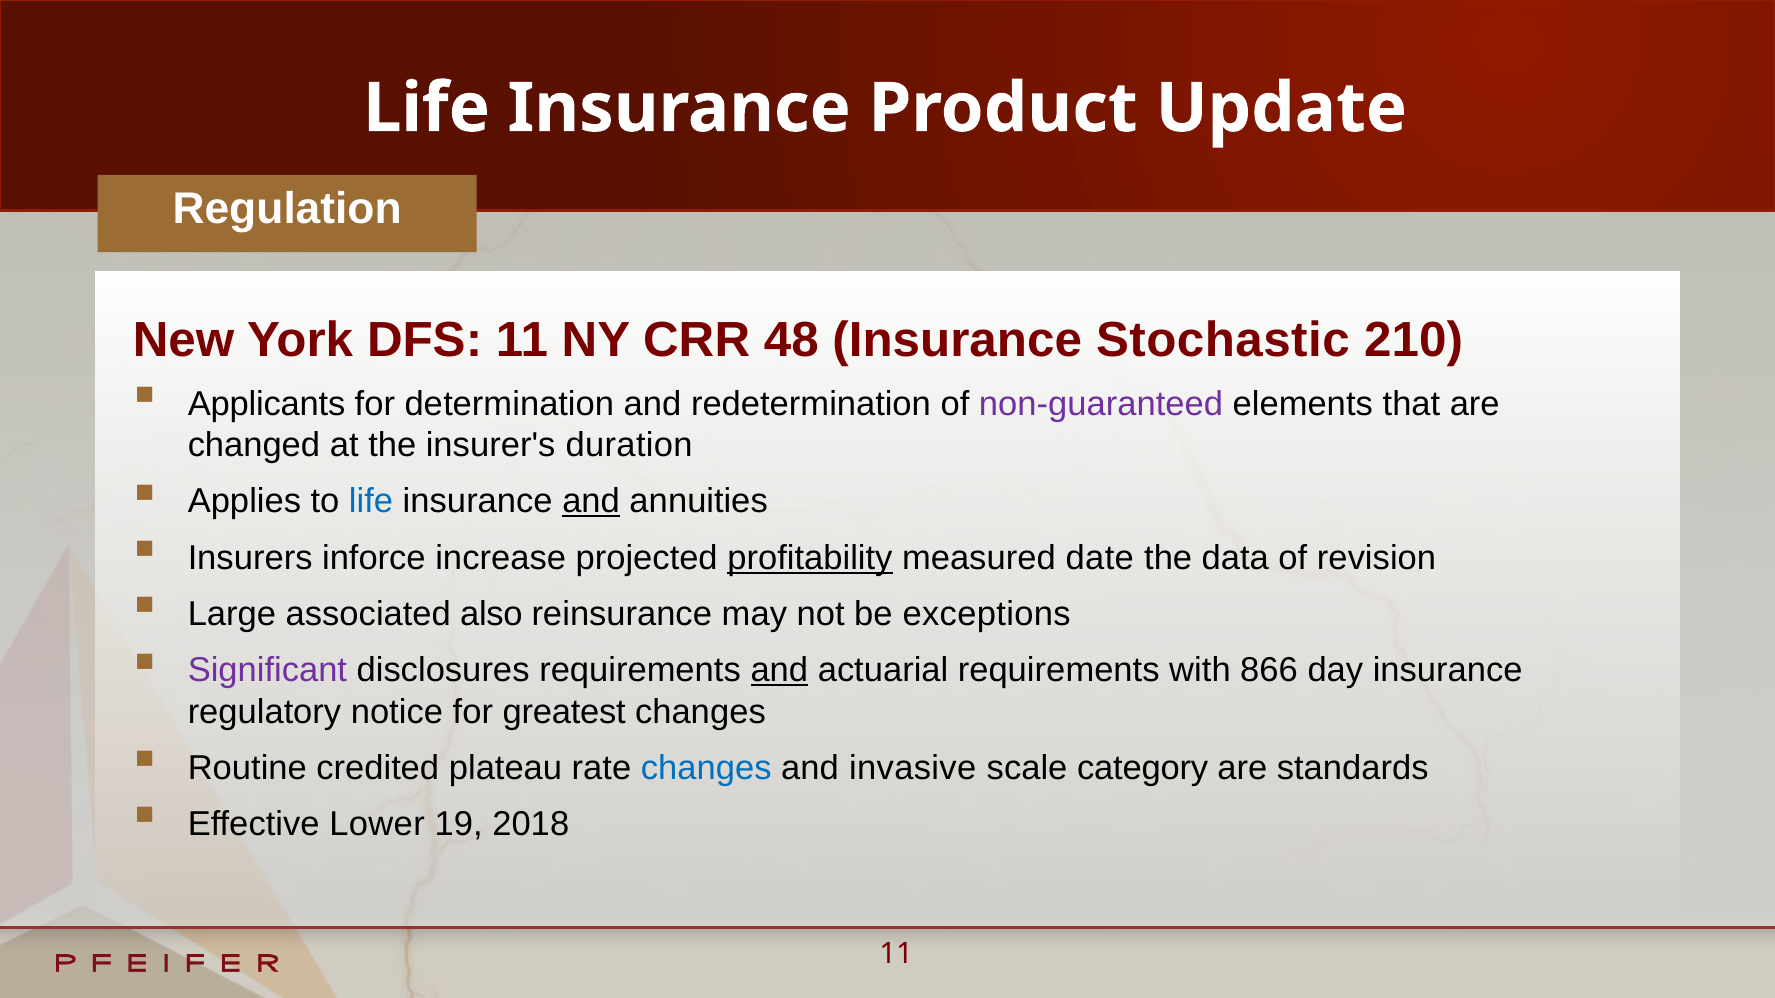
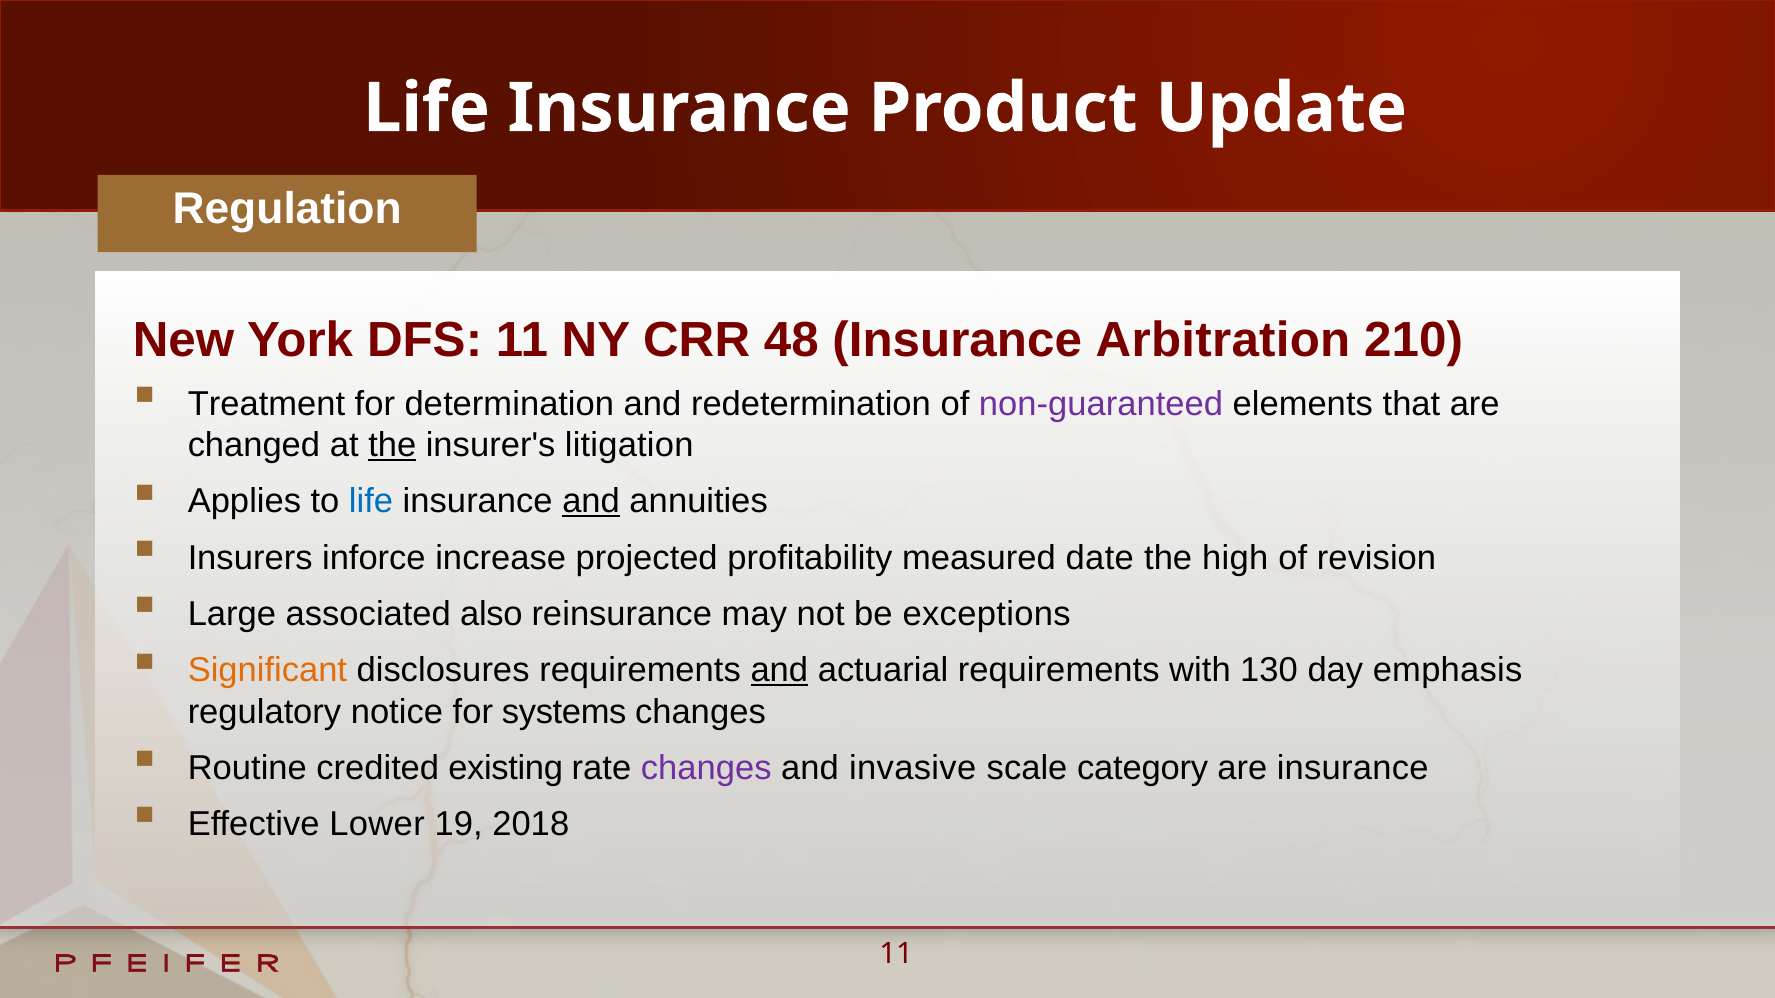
Stochastic: Stochastic -> Arbitration (1223, 340)
Applicants: Applicants -> Treatment (266, 404)
the underline: none -> present (392, 446)
duration: duration -> litigation (629, 446)
profitability underline: present -> none (810, 558)
data: data -> high (1235, 558)
Significant colour: purple -> orange (267, 671)
866: 866 -> 130 (1269, 671)
day insurance: insurance -> emphasis (1448, 671)
greatest: greatest -> systems (564, 712)
plateau: plateau -> existing (506, 768)
changes colour: blue -> purple (706, 768)
are standards: standards -> insurance (1353, 768)
